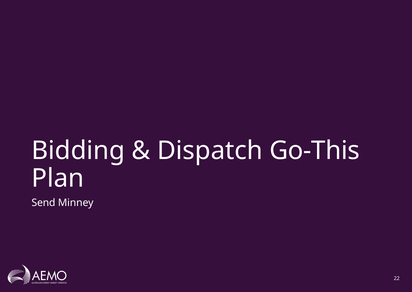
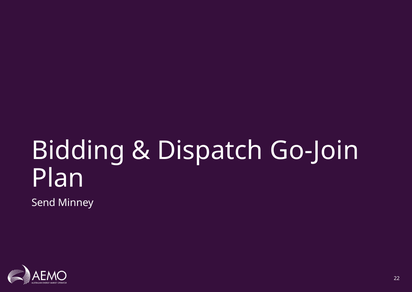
Go-This: Go-This -> Go-Join (314, 150)
